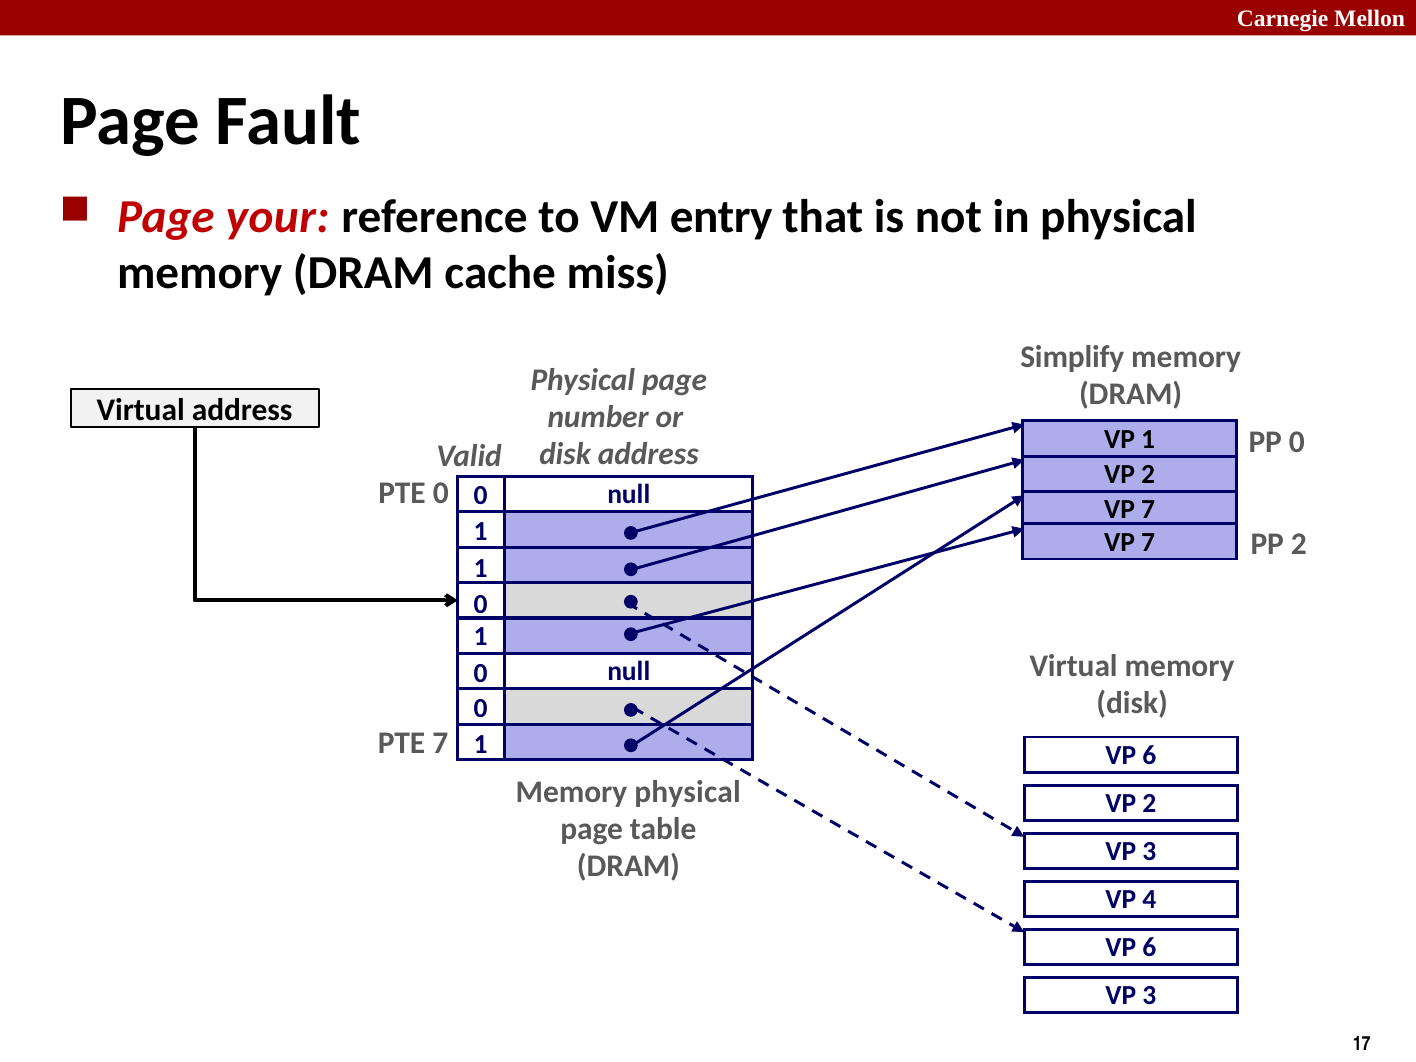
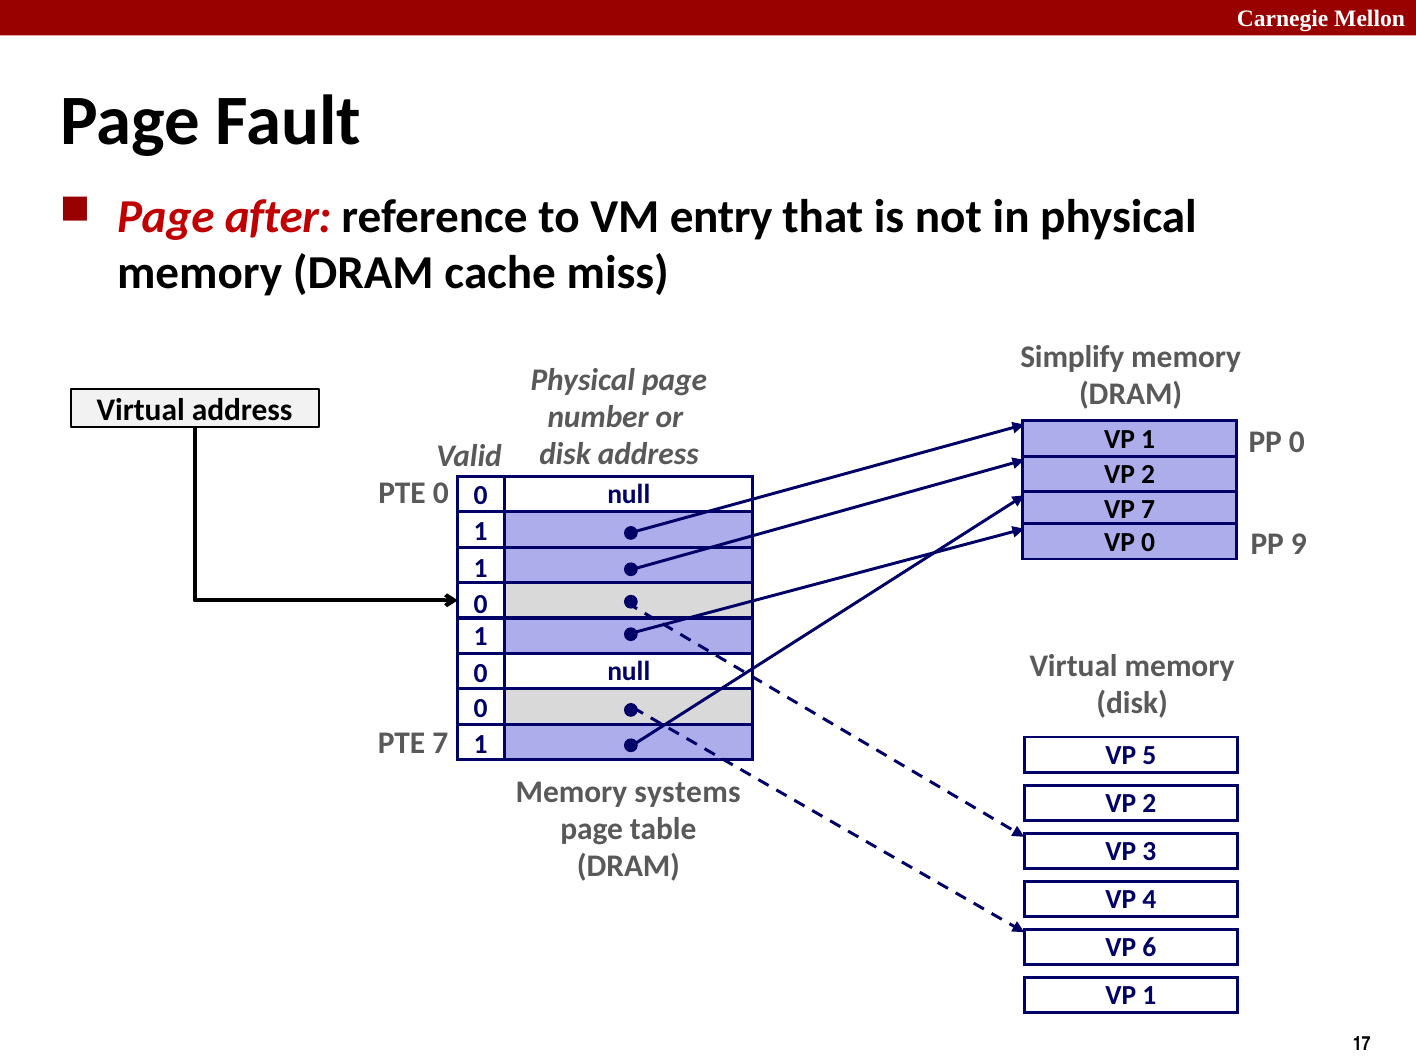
your: your -> after (278, 216)
7: 7 -> 0 (1148, 542)
PP 2: 2 -> 9 (1299, 544)
6: 6 -> 5 (1149, 755)
Memory physical: physical -> systems (687, 792)
3: 3 -> 1 (1149, 996)
